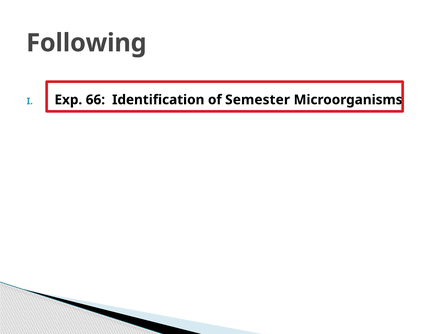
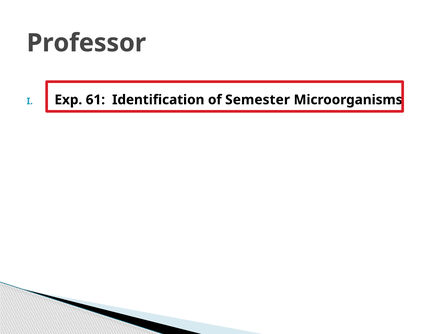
Following: Following -> Professor (86, 43)
66: 66 -> 61 (95, 100)
